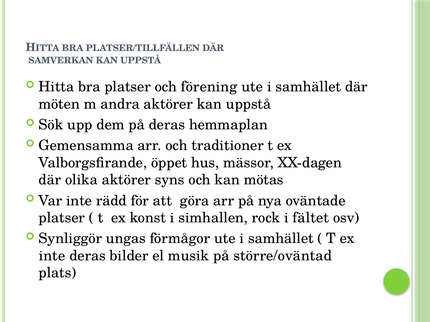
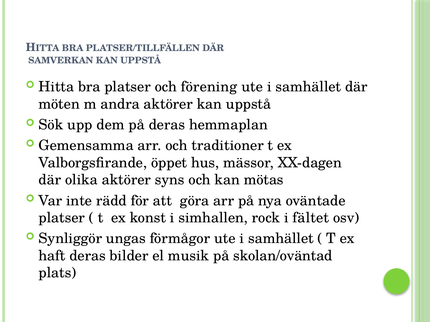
inte: inte -> haft (52, 256)
större/oväntad: större/oväntad -> skolan/oväntad (283, 256)
